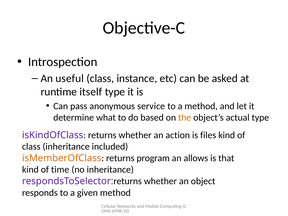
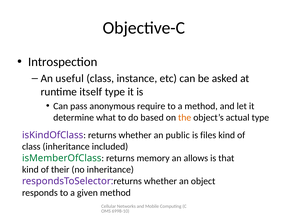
service: service -> require (151, 106)
action: action -> public (178, 135)
isMemberOfClass colour: orange -> green (62, 158)
program: program -> memory (153, 158)
time: time -> their (60, 170)
